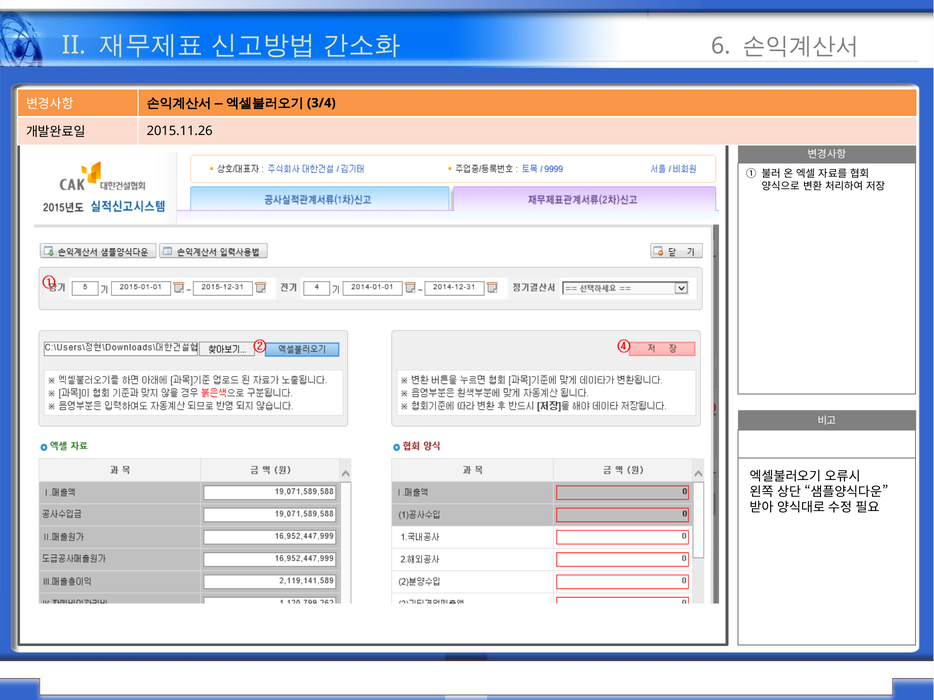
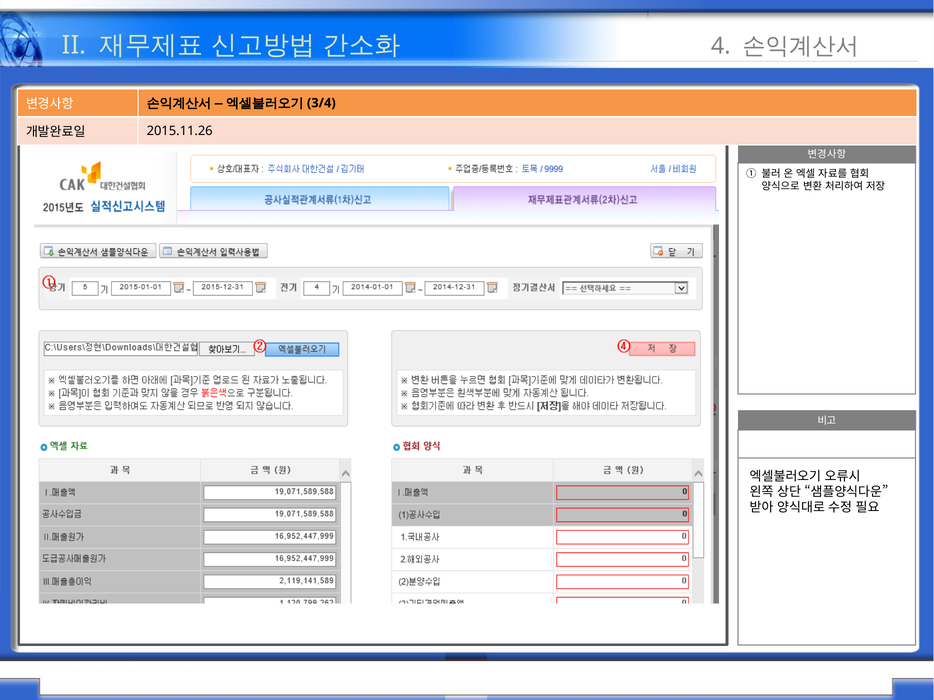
6: 6 -> 4 (721, 46)
